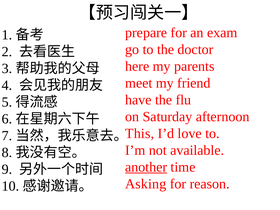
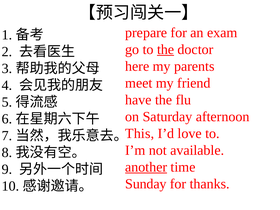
the underline: none -> present (166, 49)
Asking: Asking -> Sunday (146, 184)
reason: reason -> thanks (210, 184)
